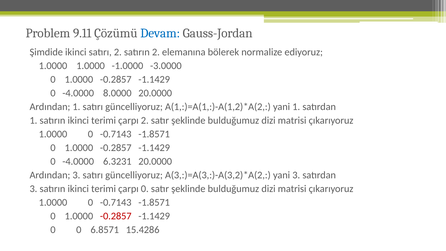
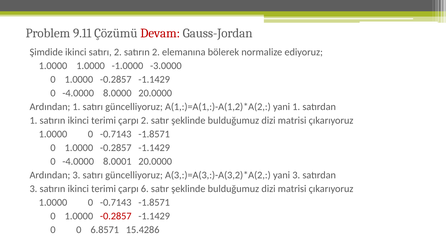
Devam colour: blue -> red (160, 33)
6.3231: 6.3231 -> 8.0001 (117, 161)
çarpı 0: 0 -> 6 (145, 189)
